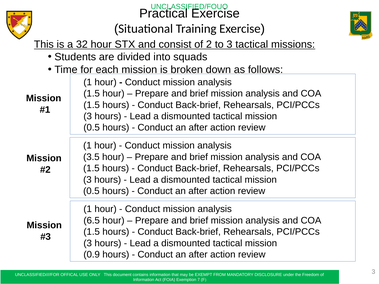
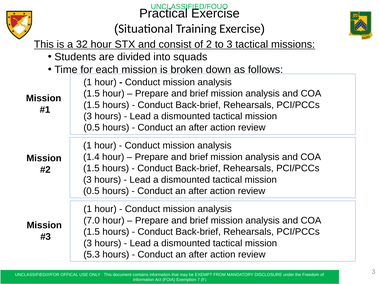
3.5: 3.5 -> 1.4 (91, 157)
6.5: 6.5 -> 7.0 (92, 221)
0.9: 0.9 -> 5.3 (92, 255)
